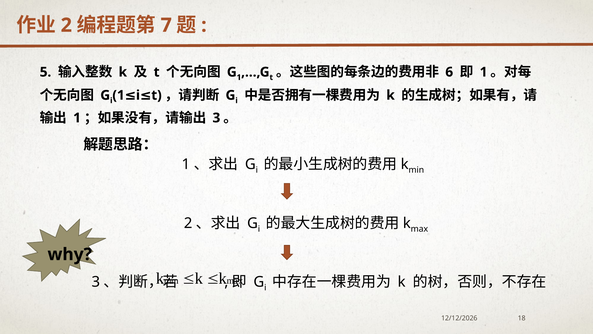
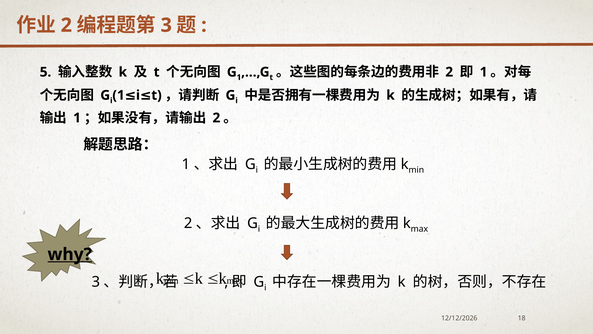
7: 7 -> 3 (166, 25)
6: 6 -> 2 (449, 72)
3: 3 -> 2 (216, 118)
why underline: none -> present (70, 254)
